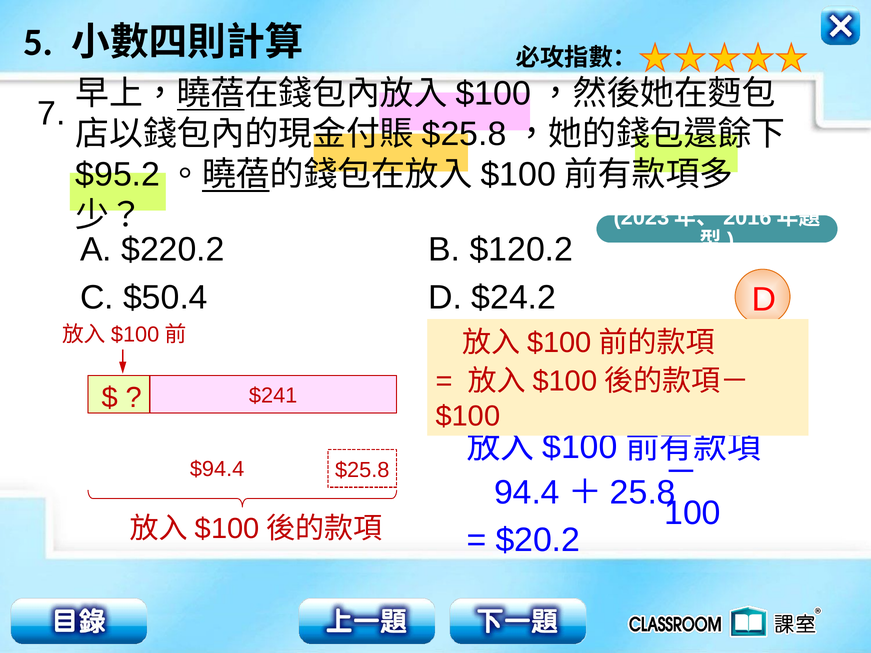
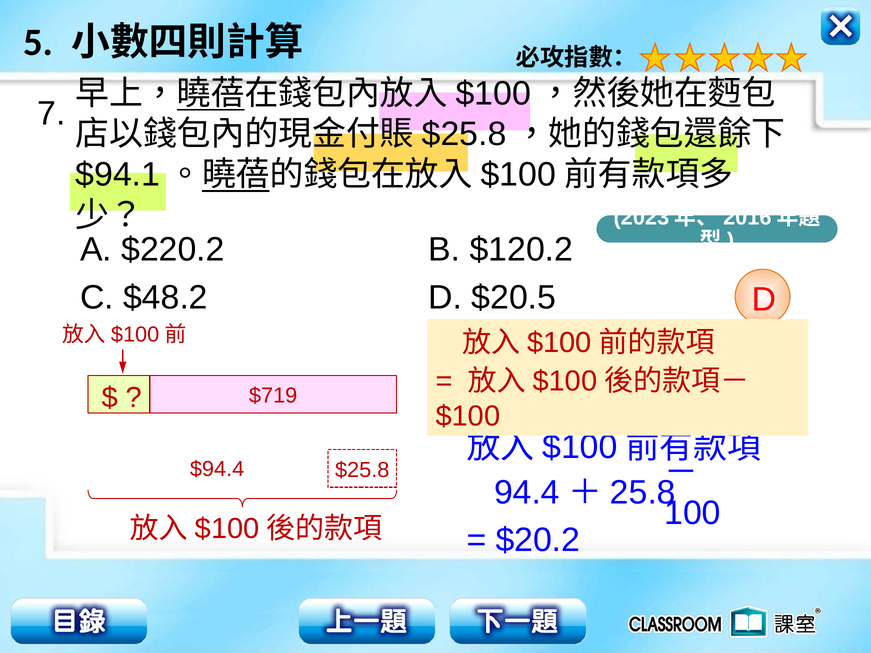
$95.2: $95.2 -> $94.1 (118, 175)
$50.4: $50.4 -> $48.2 (165, 298)
$24.2: $24.2 -> $20.5 (514, 298)
$241: $241 -> $719 (273, 396)
